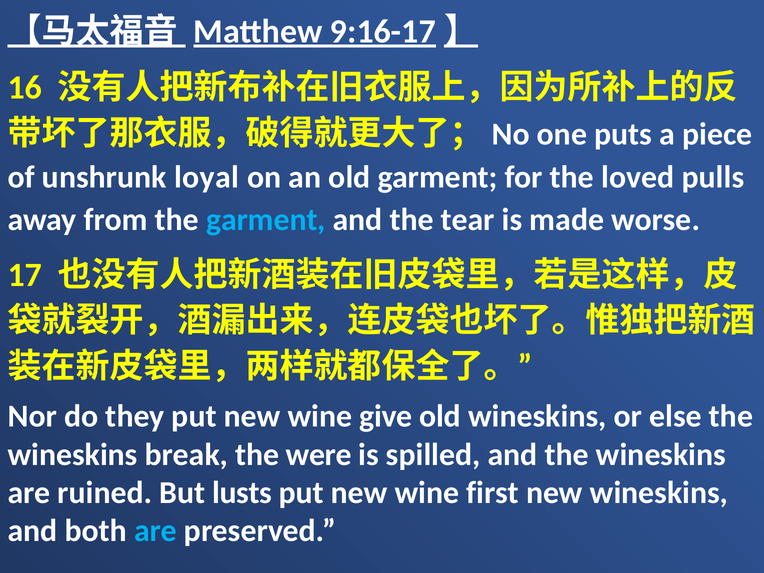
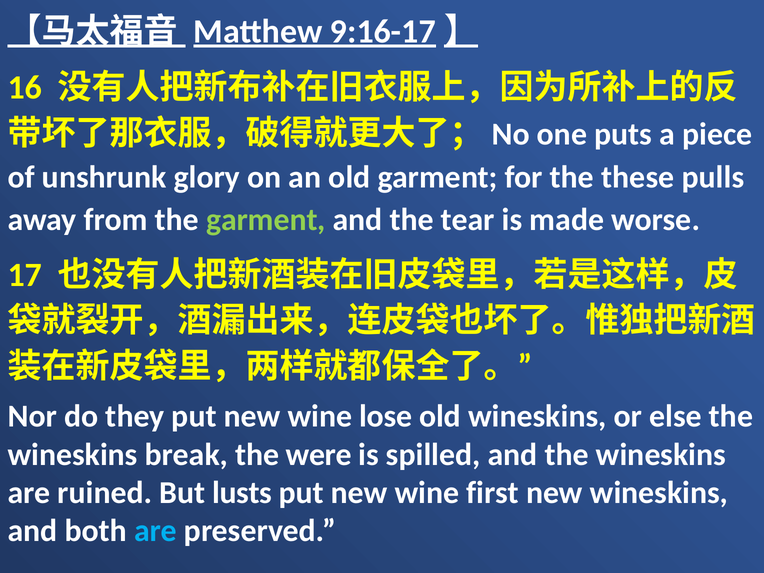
loyal: loyal -> glory (207, 177)
loved: loved -> these (638, 177)
garment colour: light blue -> light green (266, 220)
give: give -> lose (386, 416)
